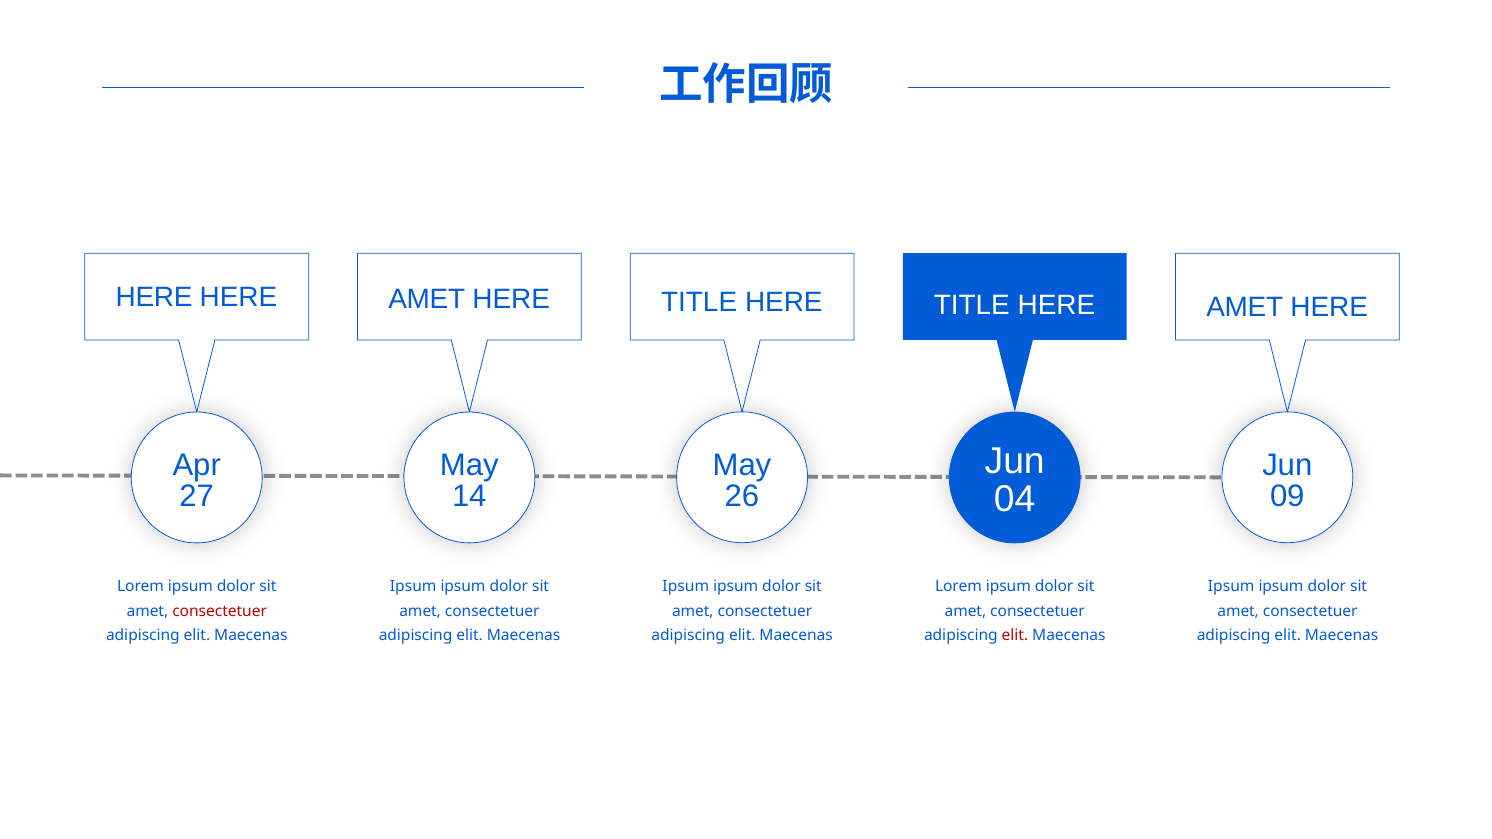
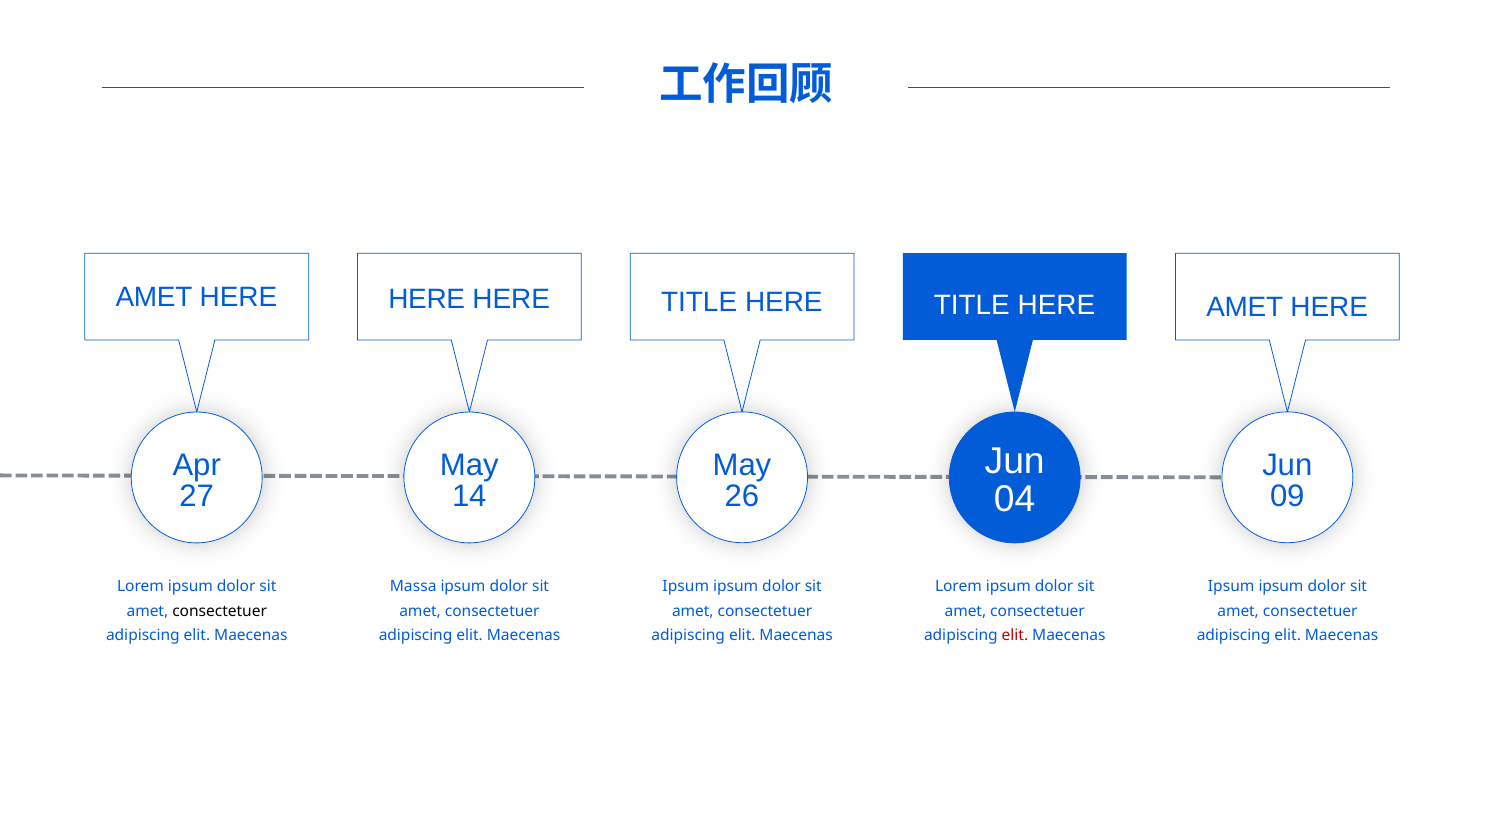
HERE: HERE -> AMET (154, 297)
AMET: AMET -> HERE (427, 300)
Ipsum: Ipsum -> Massa (413, 587)
consectetuer colour: red -> black (220, 611)
